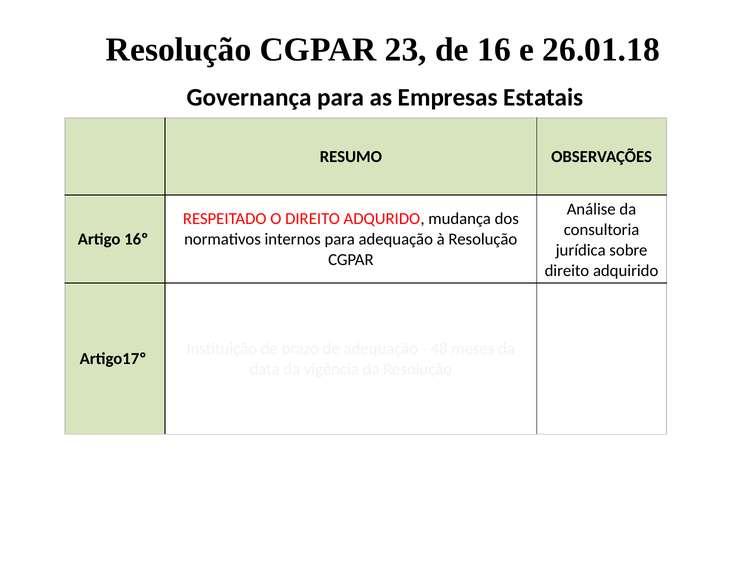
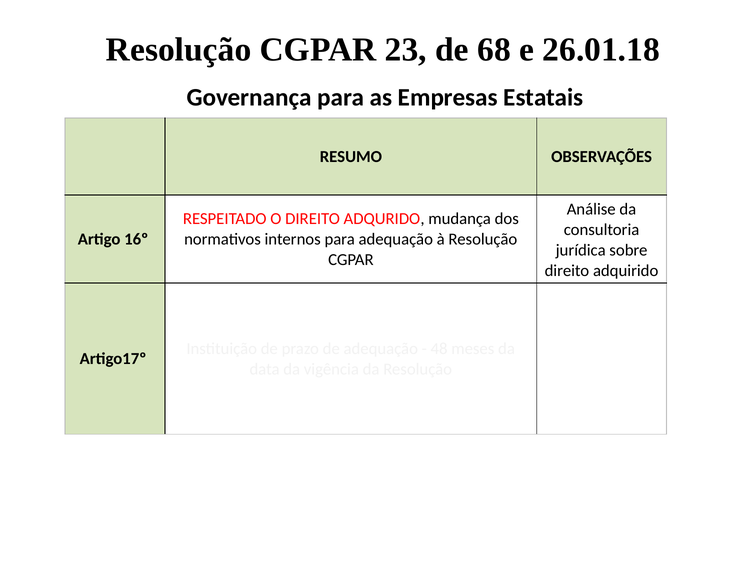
16: 16 -> 68 (494, 50)
